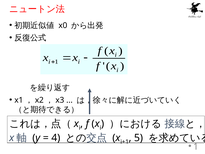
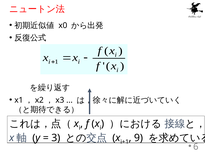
4: 4 -> 3 (56, 138)
5: 5 -> 9 (139, 138)
1: 1 -> 6 (196, 146)
